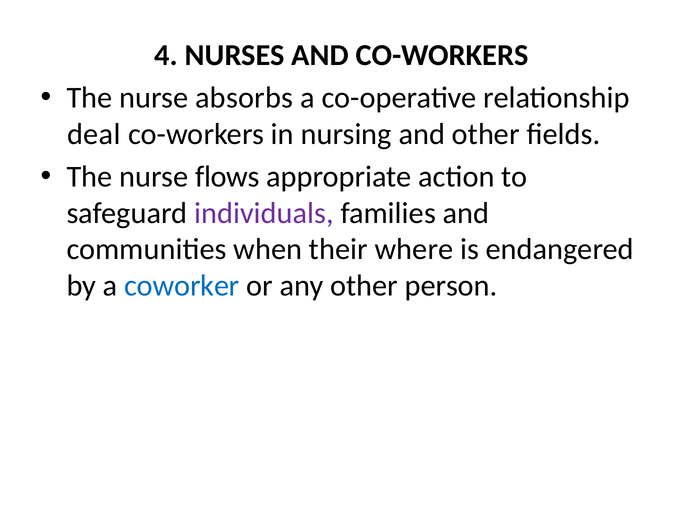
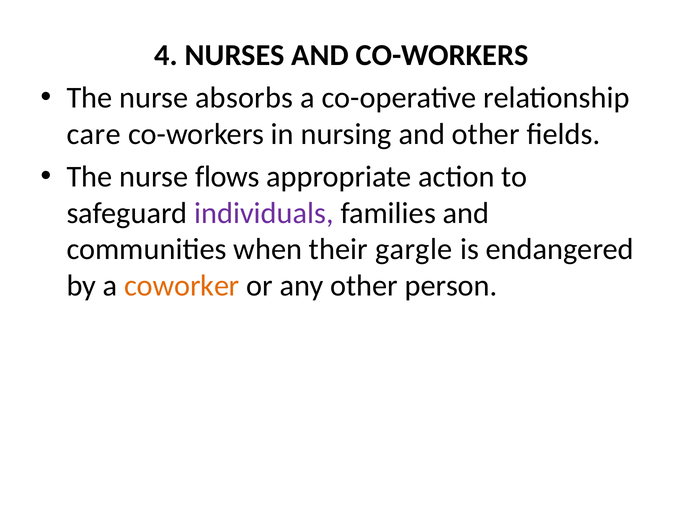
deal: deal -> care (94, 134)
where: where -> gargle (414, 250)
coworker colour: blue -> orange (182, 286)
